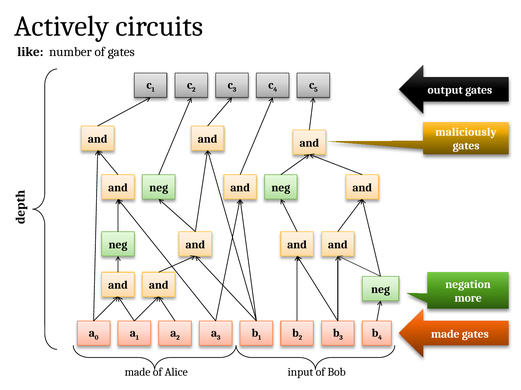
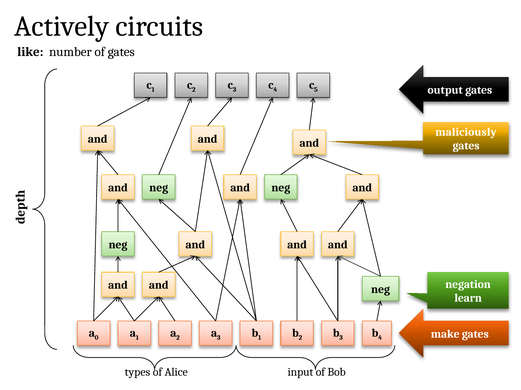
more: more -> learn (468, 299)
made: made -> make (445, 335)
made: made -> types (137, 373)
